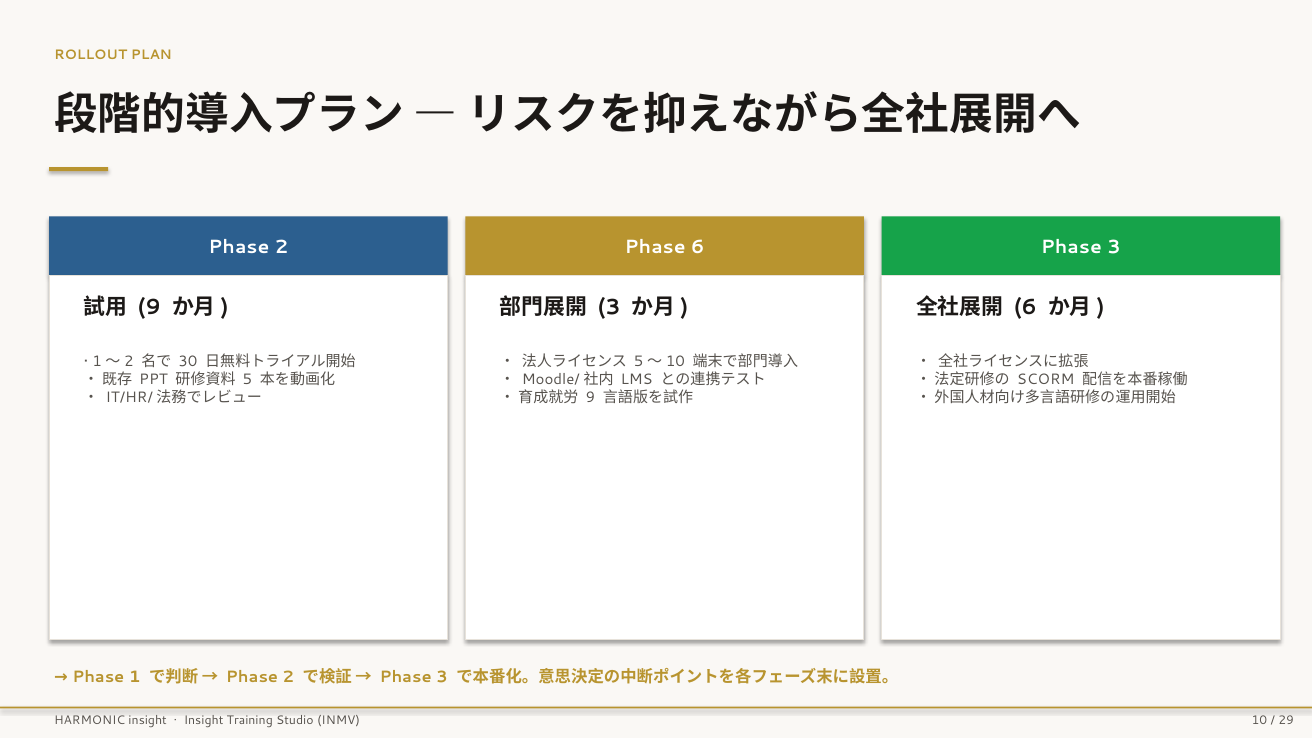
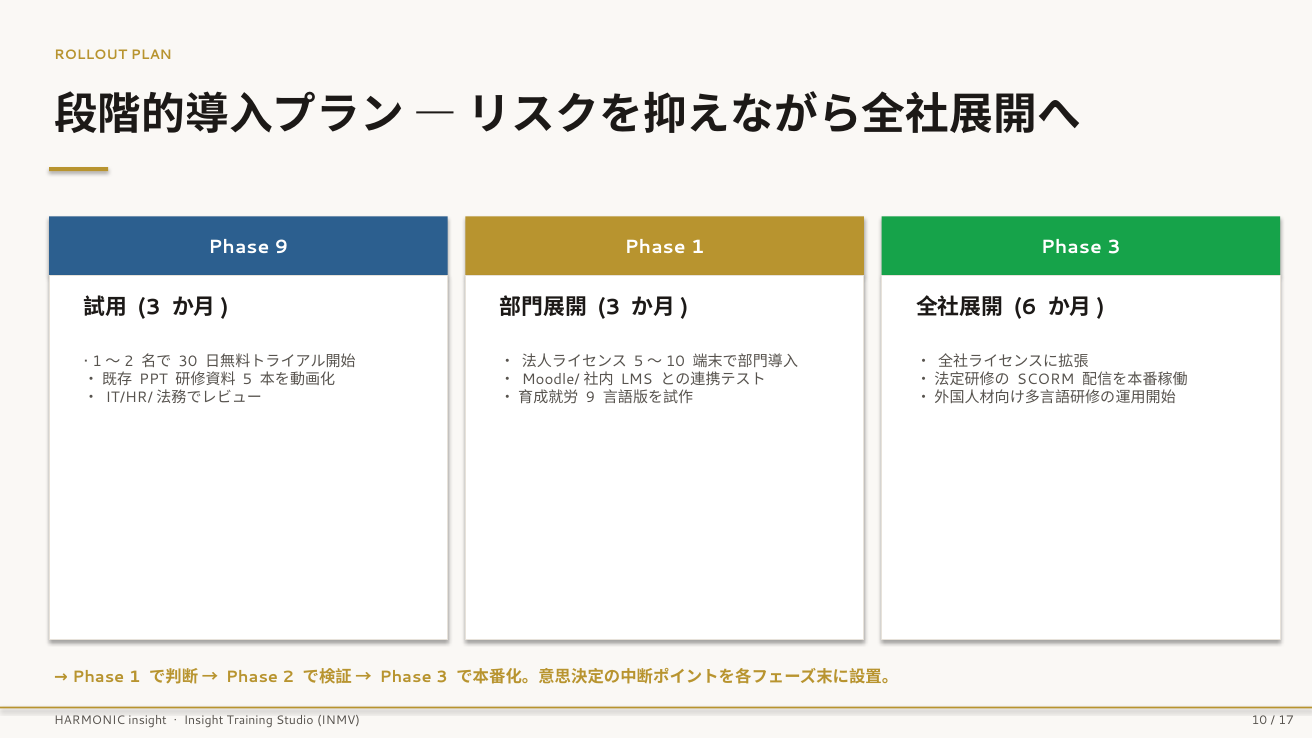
2: 2 -> 9 (282, 247)
6: 6 -> 1 (698, 247)
9: 9 -> 3 (149, 307)
29: 29 -> 17 (1286, 721)
